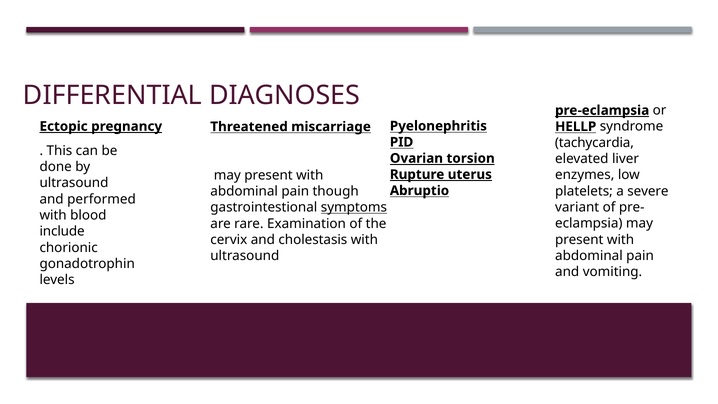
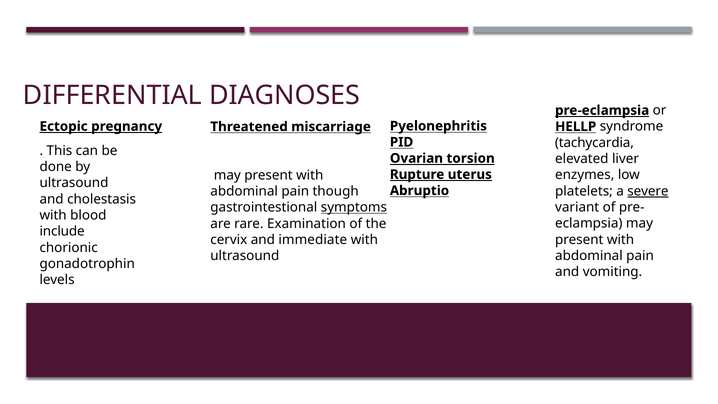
severe underline: none -> present (648, 191)
performed: performed -> cholestasis (102, 199)
cholestasis: cholestasis -> immediate (313, 240)
